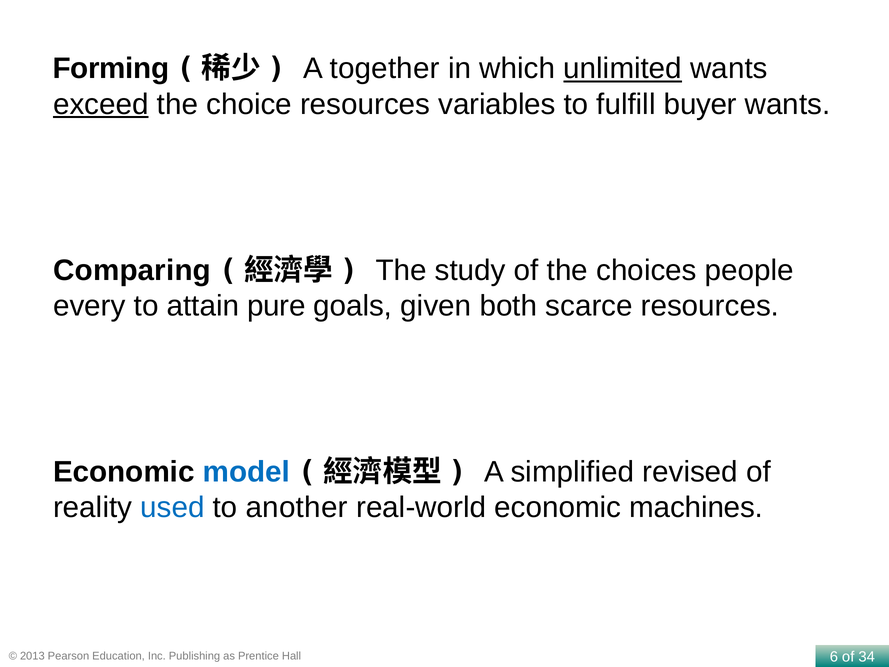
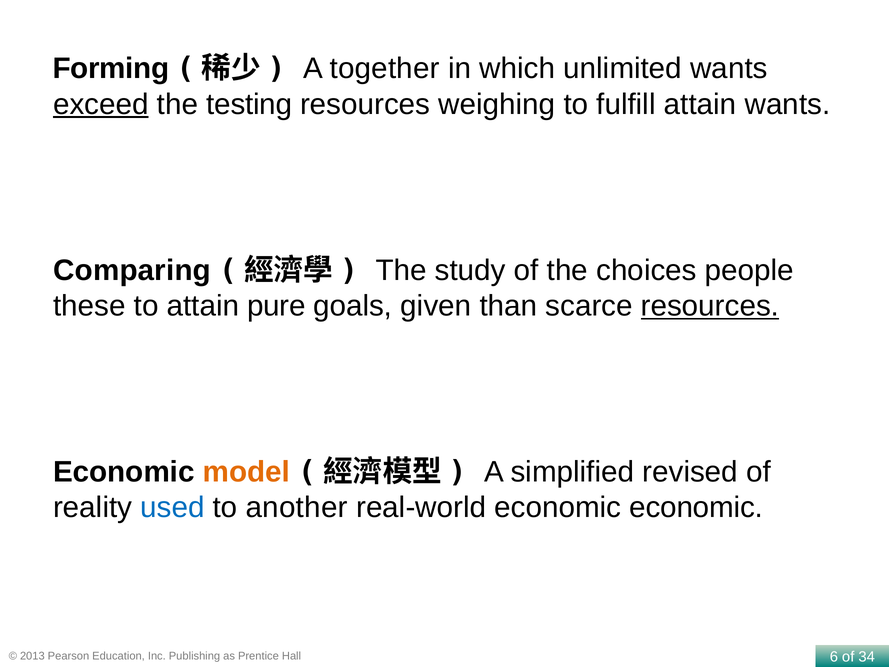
unlimited underline: present -> none (623, 69)
choice: choice -> testing (249, 104)
variables: variables -> weighing (497, 104)
fulfill buyer: buyer -> attain (700, 104)
every: every -> these (89, 306)
both: both -> than (508, 306)
resources underline: none -> present (710, 306)
model colour: blue -> orange (246, 472)
economic machines: machines -> economic (696, 507)
